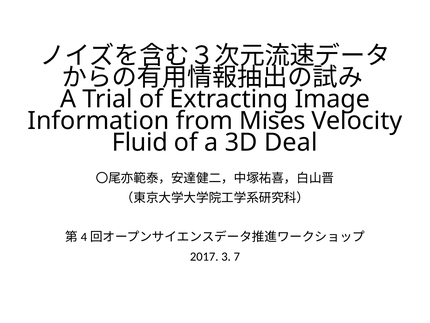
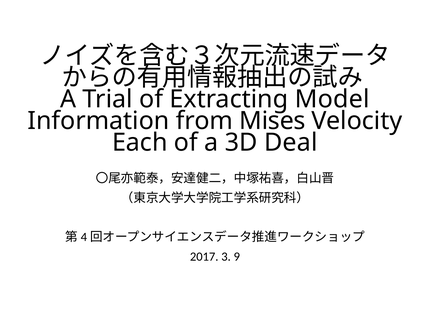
Image: Image -> Model (332, 99)
Fluid: Fluid -> Each (140, 142)
7: 7 -> 9 (237, 256)
